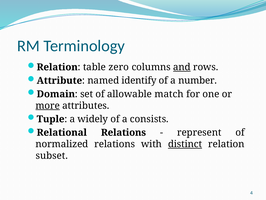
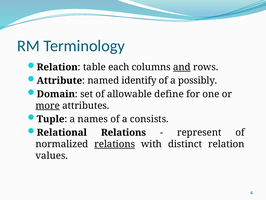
zero: zero -> each (119, 67)
number: number -> possibly (198, 80)
match: match -> define (169, 94)
widely: widely -> names (93, 119)
relations underline: none -> present (115, 144)
distinct underline: present -> none (185, 144)
subset: subset -> values (52, 155)
